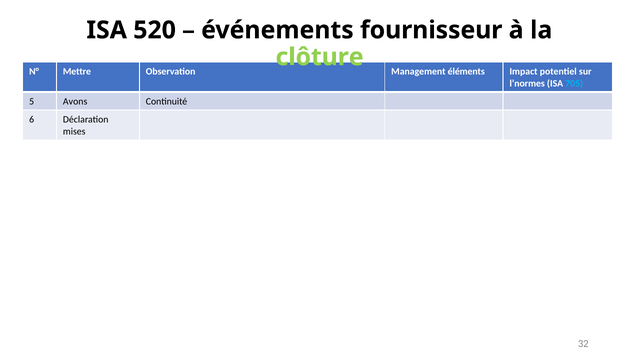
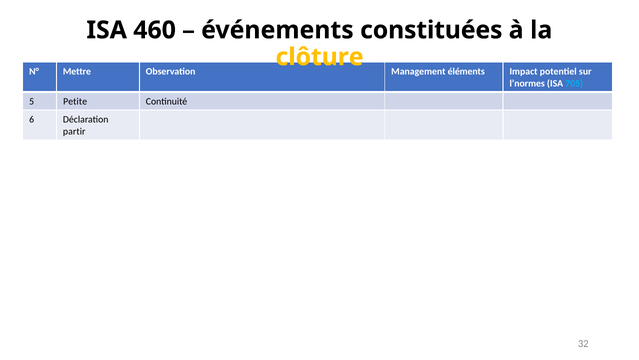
520: 520 -> 460 (155, 30)
fournisseur: fournisseur -> constituées (431, 30)
clôture colour: light green -> yellow (320, 57)
Avons: Avons -> Petite (75, 101)
mises: mises -> partir (74, 131)
